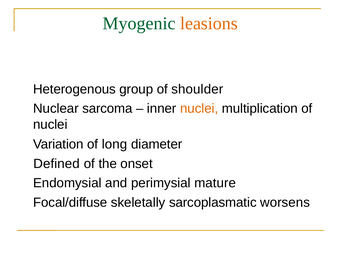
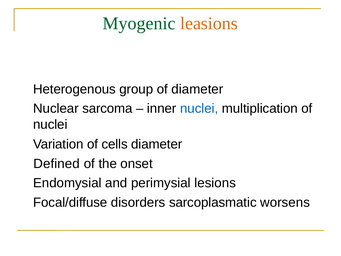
of shoulder: shoulder -> diameter (197, 89)
nuclei colour: orange -> blue (199, 108)
long: long -> cells (115, 144)
mature: mature -> lesions (215, 183)
skeletally: skeletally -> disorders (138, 202)
